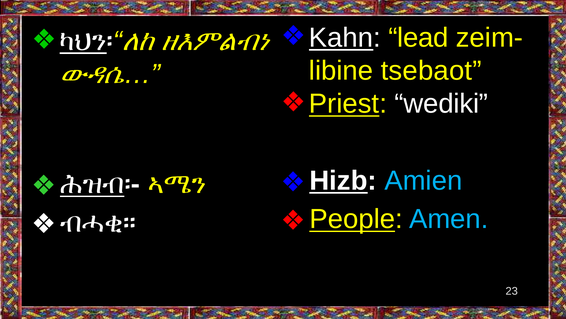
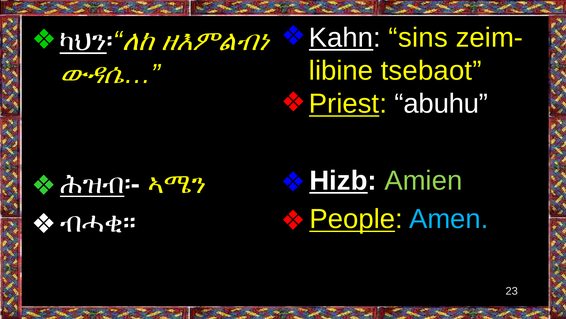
lead: lead -> sins (418, 38)
wediki: wediki -> abuhu (441, 104)
Amien colour: light blue -> light green (423, 180)
